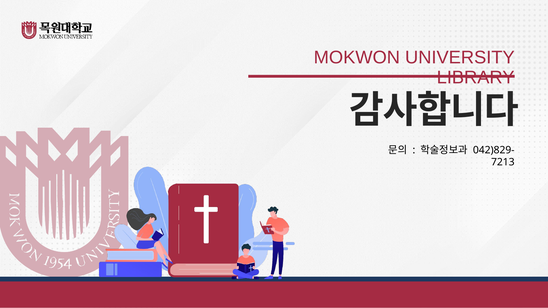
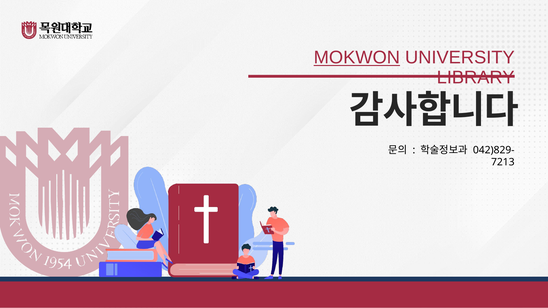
MOKWON underline: none -> present (357, 58)
